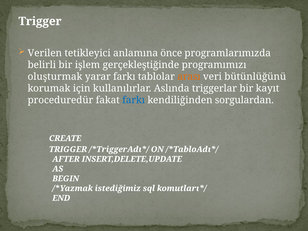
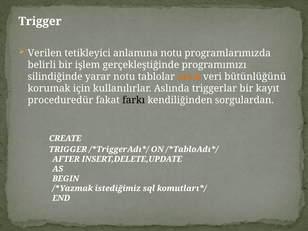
anlamına önce: önce -> notu (171, 53)
oluşturmak: oluşturmak -> silindiğinde (55, 77)
yarar farkı: farkı -> notu (124, 77)
farkı colour: blue -> black (134, 100)
